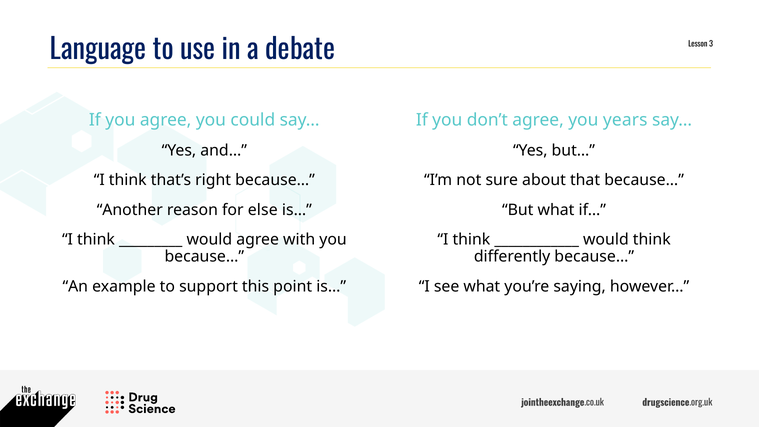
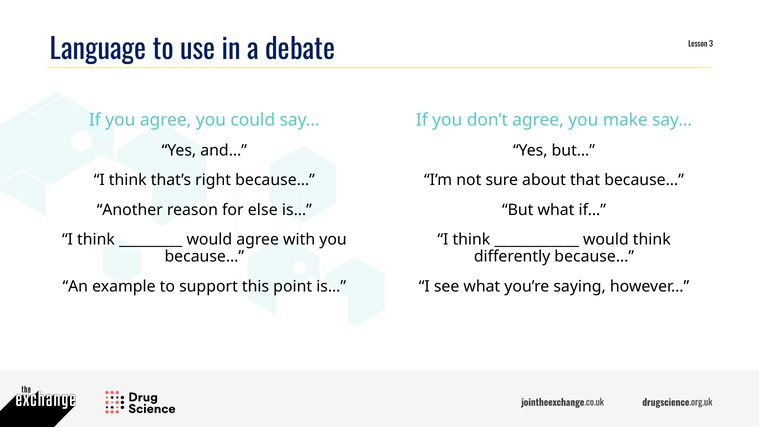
years: years -> make (625, 120)
